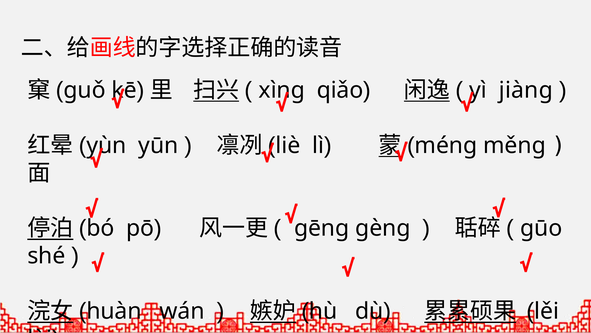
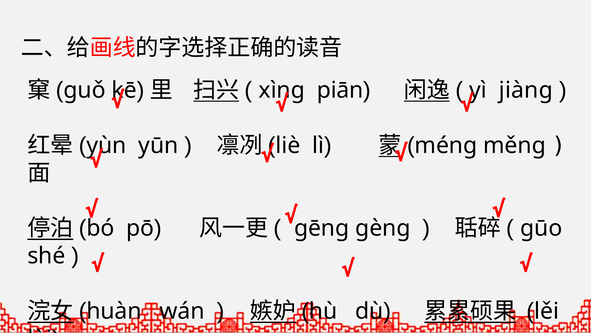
qiǎo: qiǎo -> piān (340, 90)
